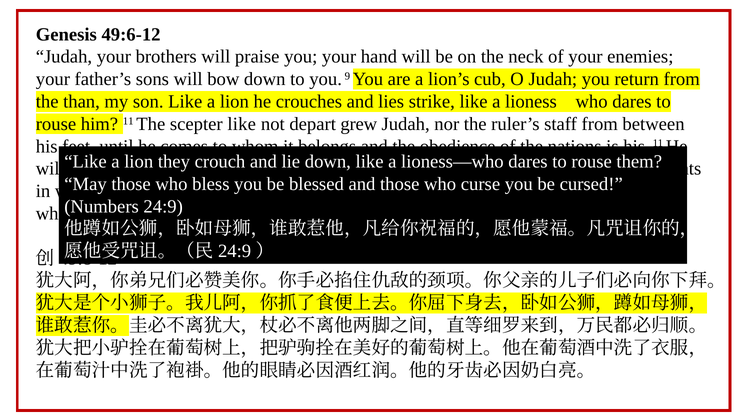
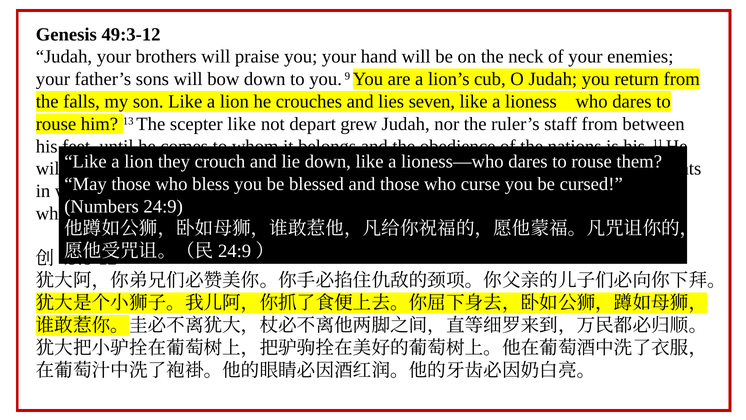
49:6-12: 49:6-12 -> 49:3-12 (131, 34)
the than: than -> falls (82, 101)
strike: strike -> seven (432, 101)
him 11: 11 -> 13 (128, 121)
